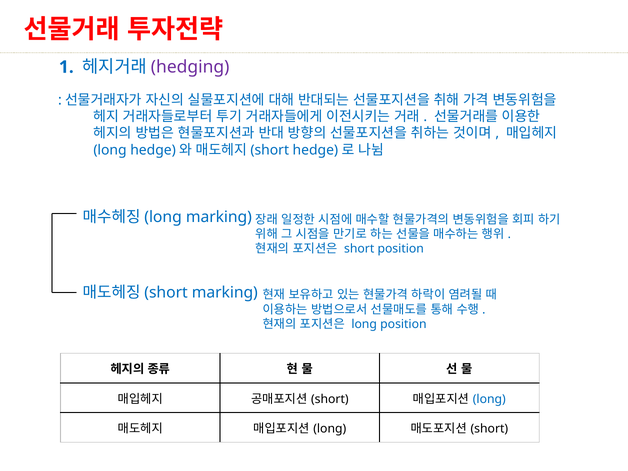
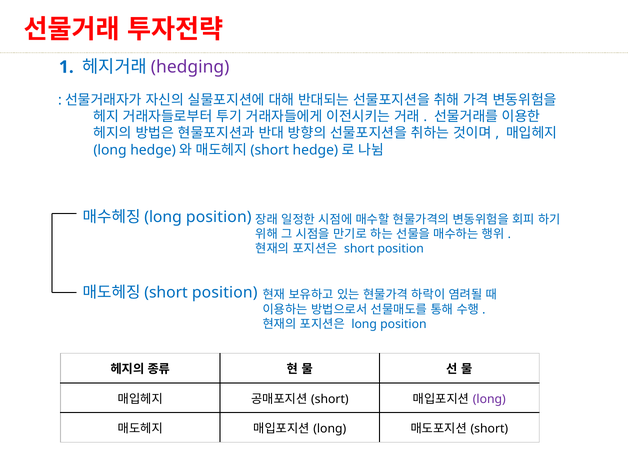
marking: marking -> position (219, 217)
marking: marking -> position (225, 293)
long colour: blue -> purple (489, 399)
